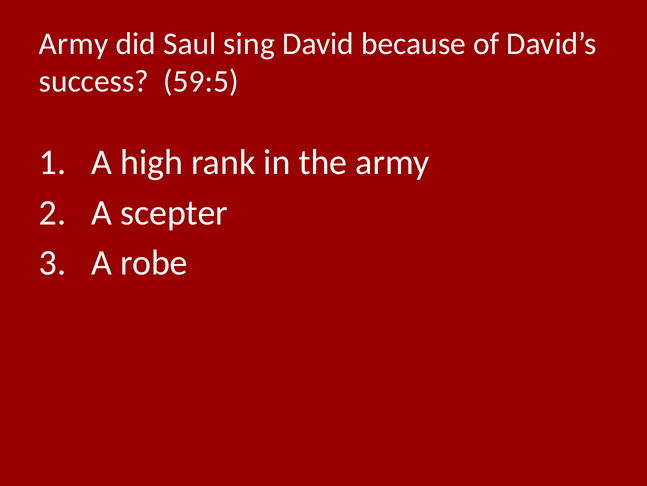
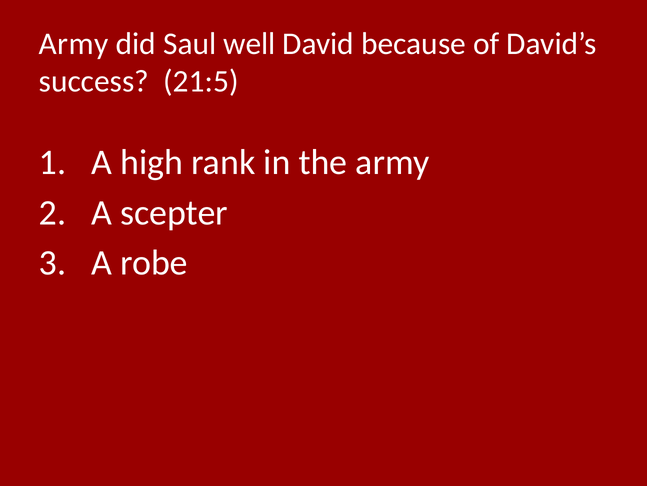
sing: sing -> well (249, 44)
59:5: 59:5 -> 21:5 (201, 81)
